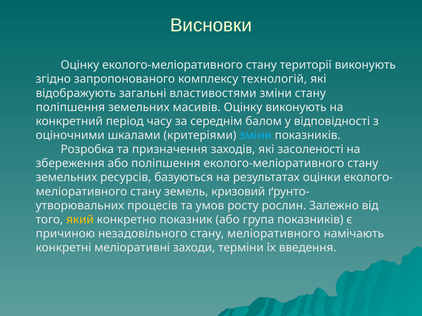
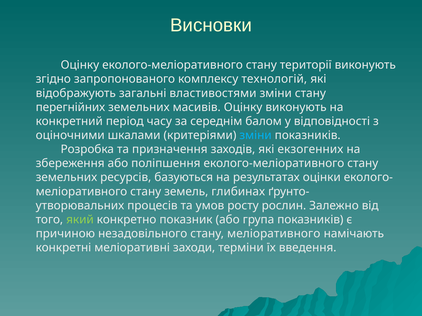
поліпшення: поліпшення -> перегнійних (70, 107)
засоленості: засоленості -> екзогенних (310, 150)
кризовий: кризовий -> глибинах (238, 192)
який colour: yellow -> light green (80, 220)
